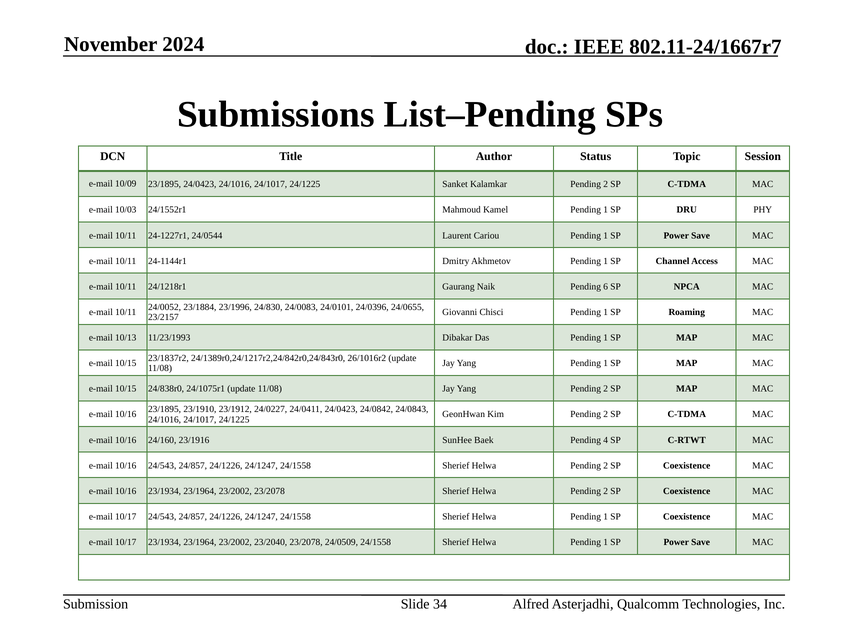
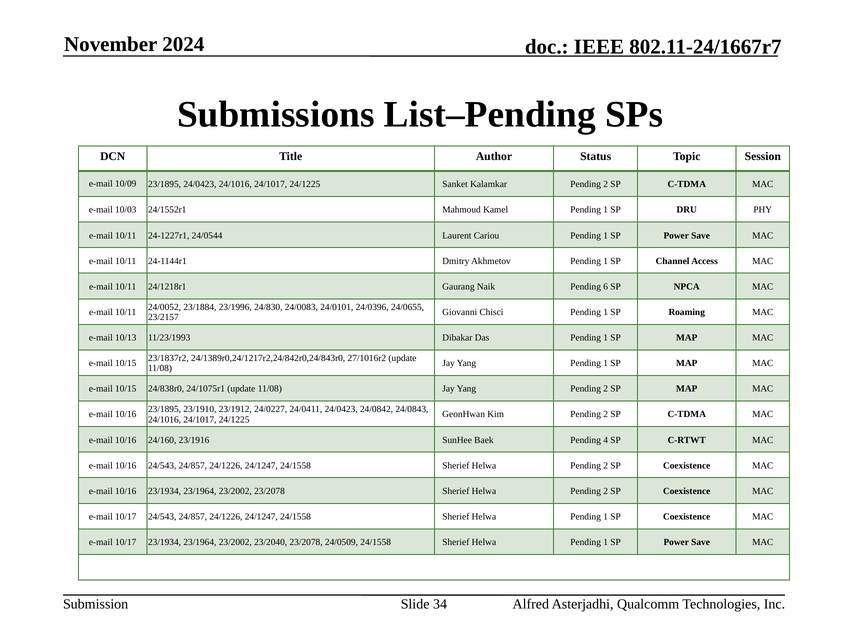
26/1016r2: 26/1016r2 -> 27/1016r2 (367, 358)
